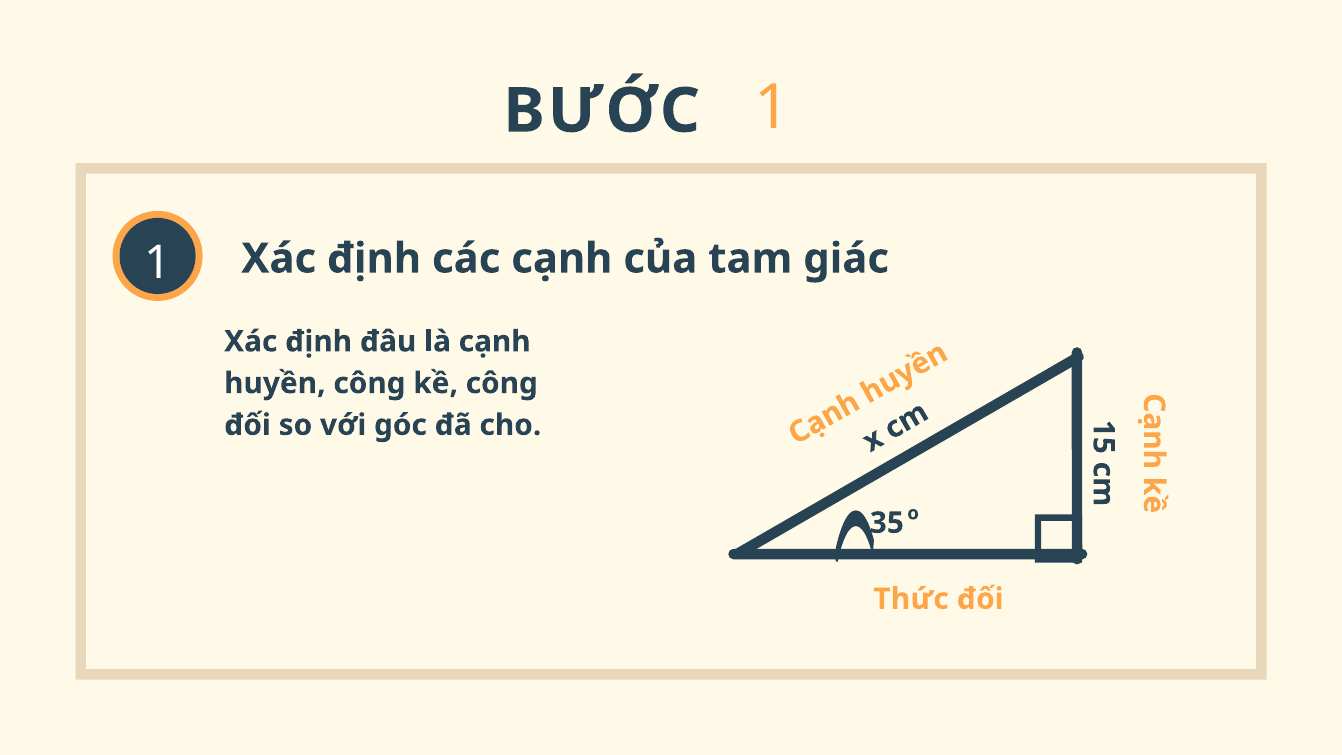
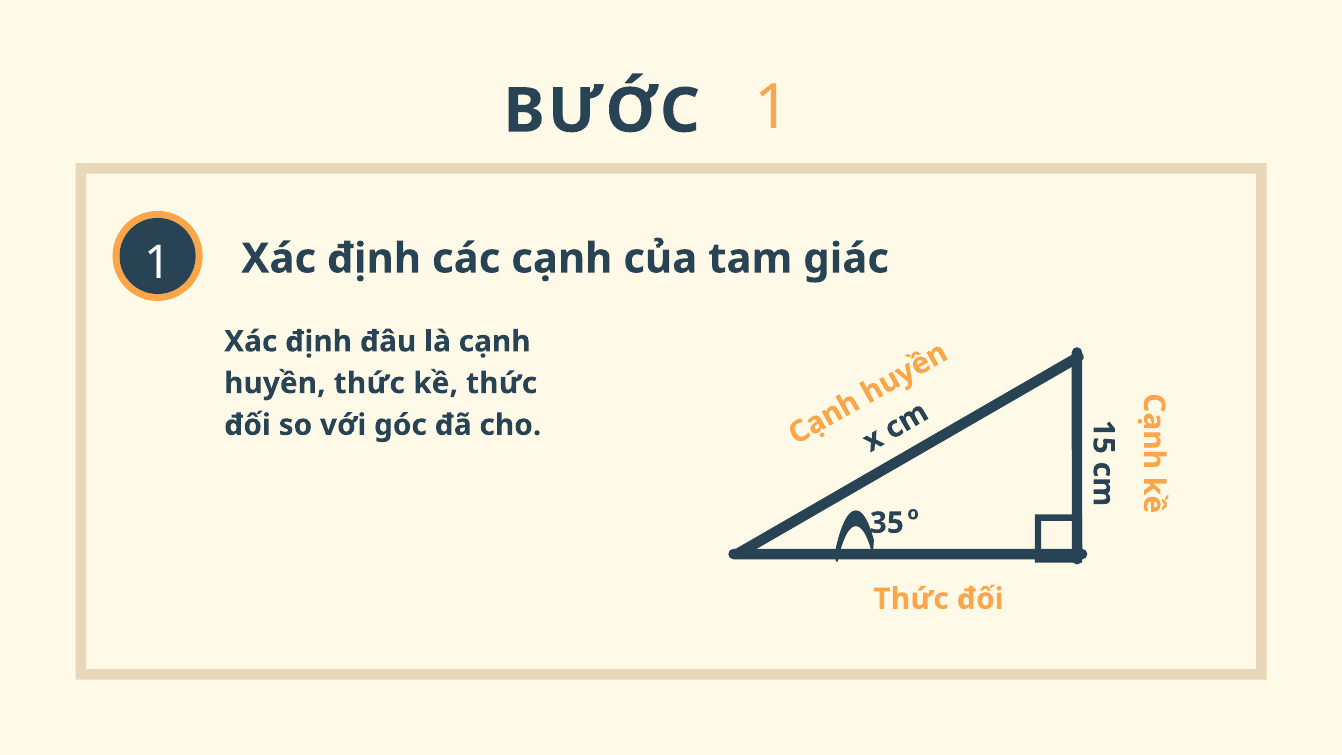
huyền công: công -> thức (369, 383)
kề công: công -> thức (502, 383)
